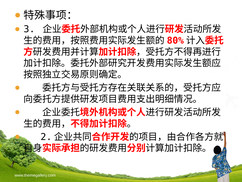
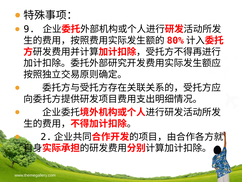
3: 3 -> 9 (29, 29)
